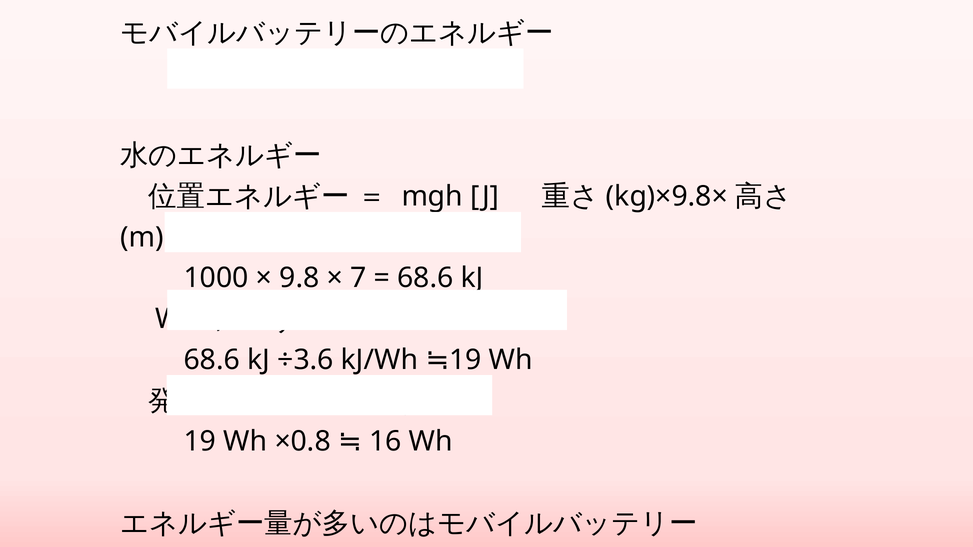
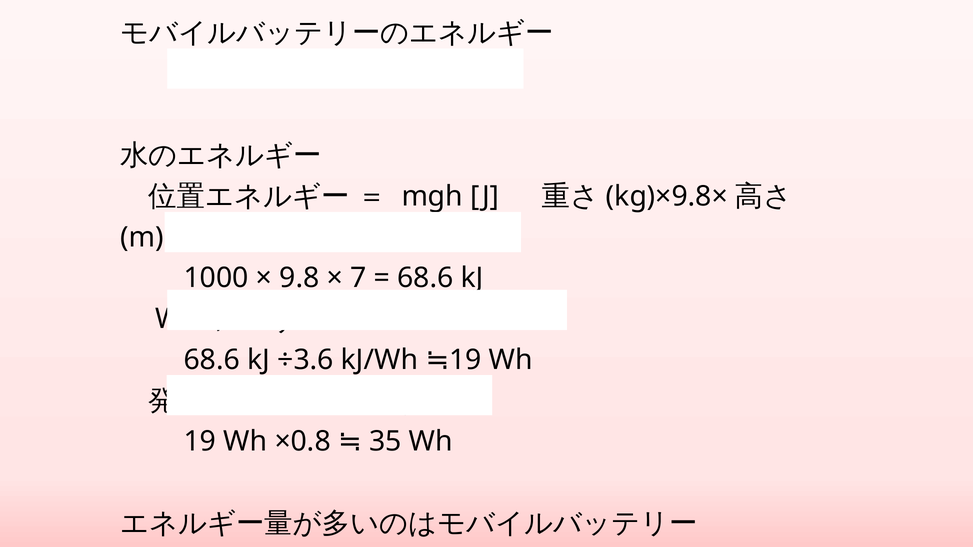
16: 16 -> 35 (385, 442)
